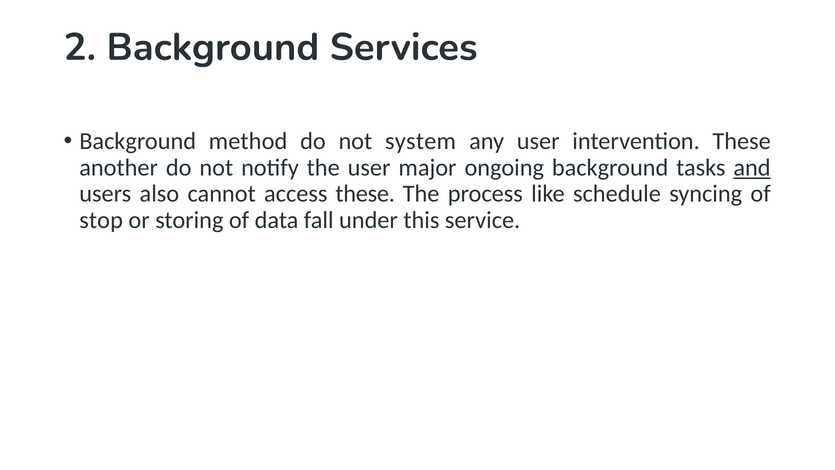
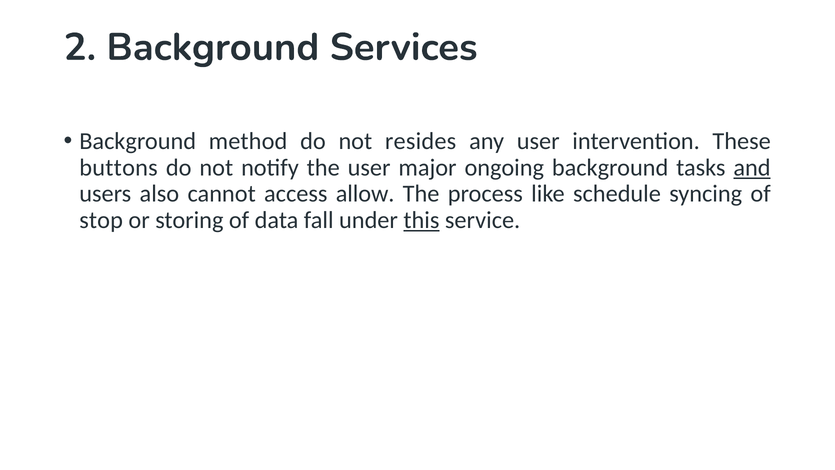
system: system -> resides (421, 141)
another: another -> buttons (119, 167)
access these: these -> allow (365, 194)
this underline: none -> present (421, 220)
